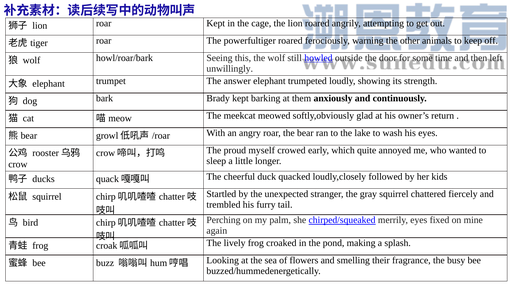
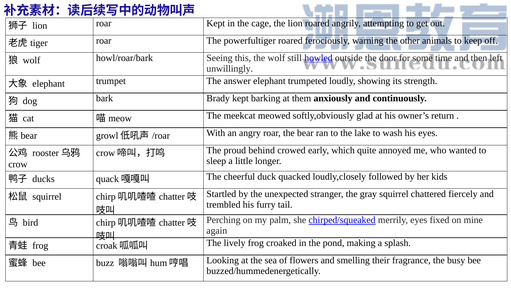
myself: myself -> behind (262, 150)
